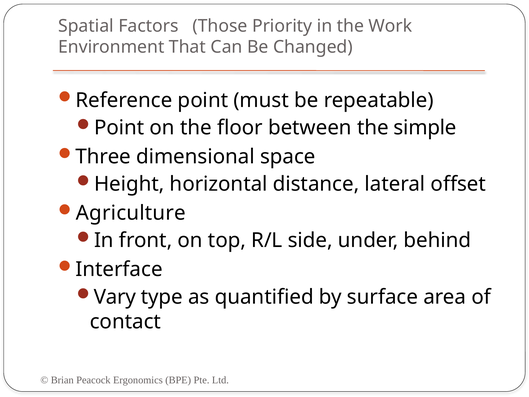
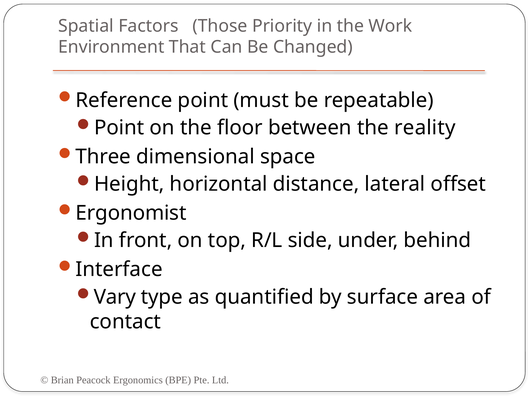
simple: simple -> reality (425, 128)
Agriculture: Agriculture -> Ergonomist (131, 213)
